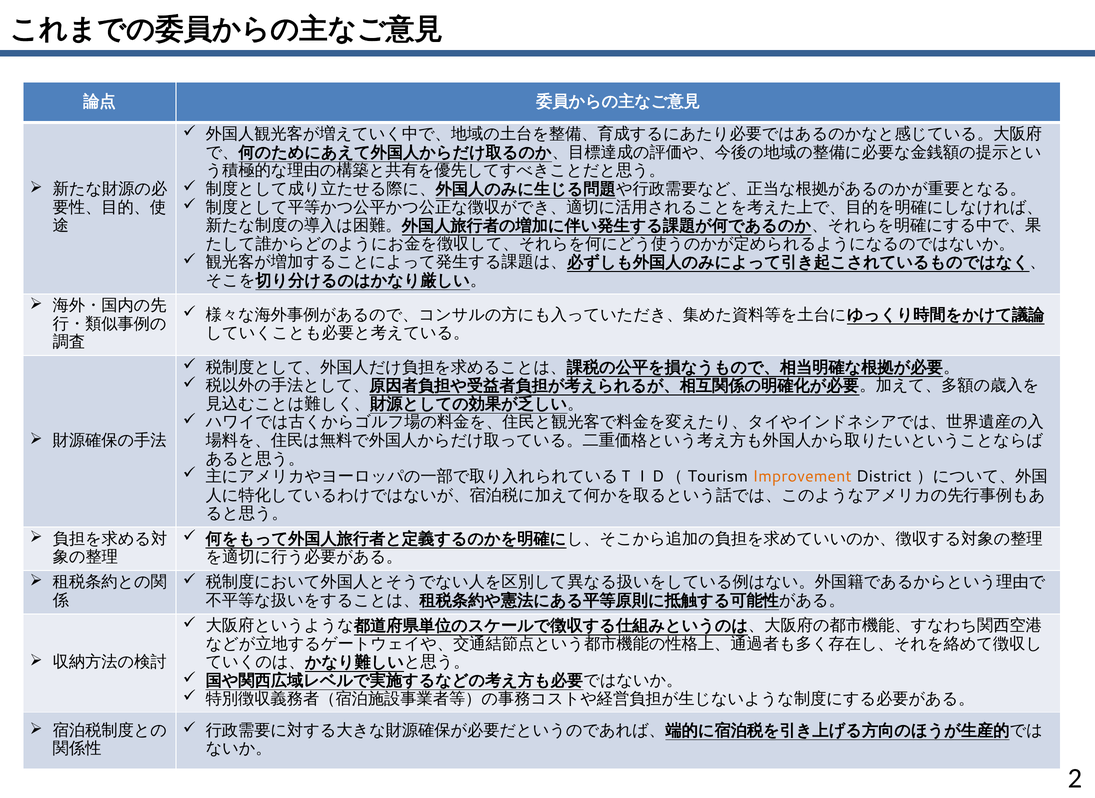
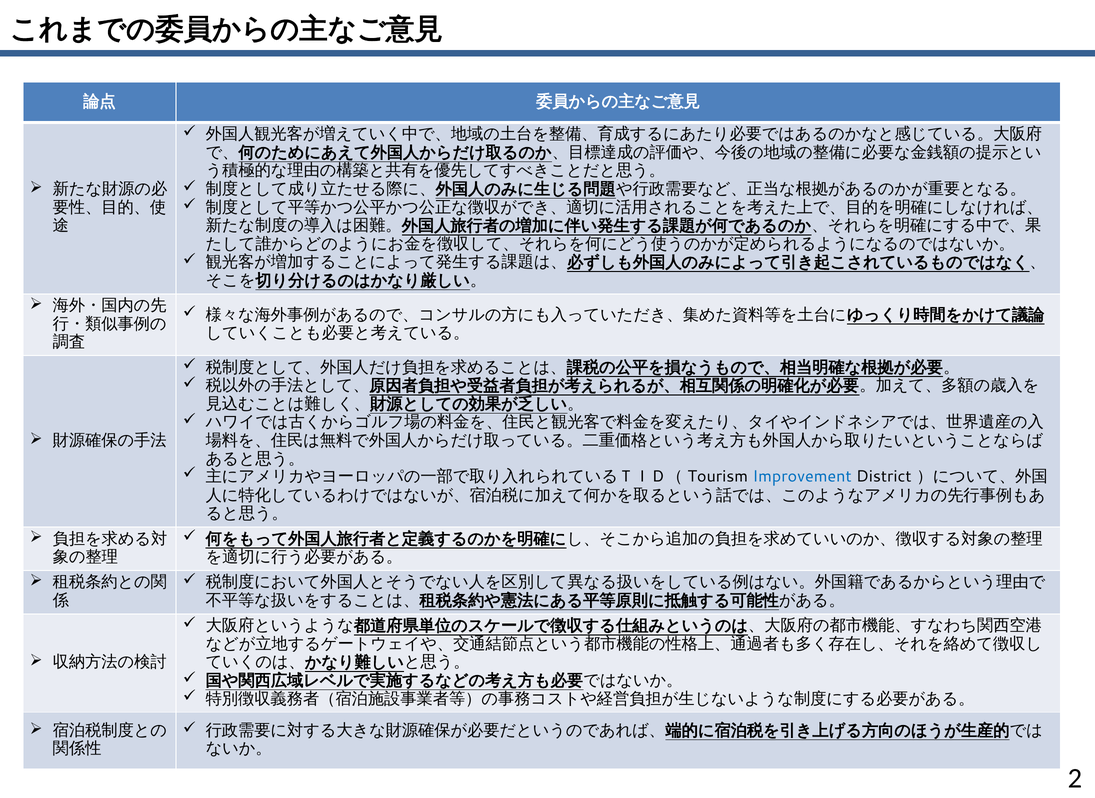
Improvement colour: orange -> blue (802, 477)
